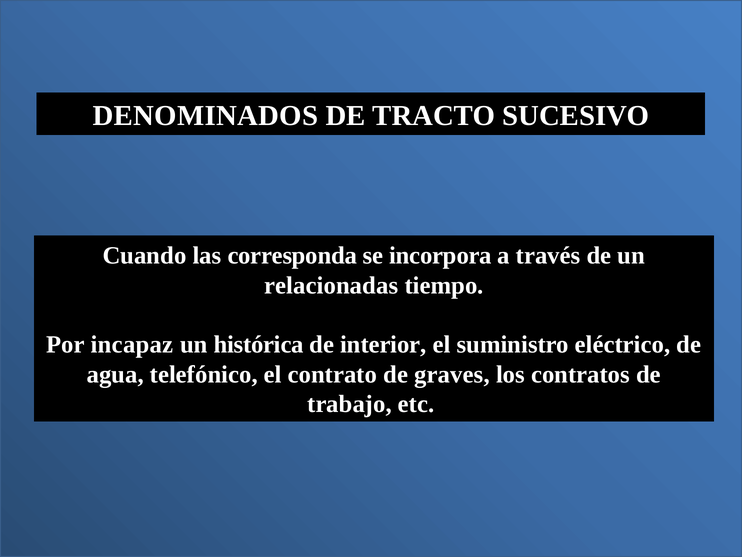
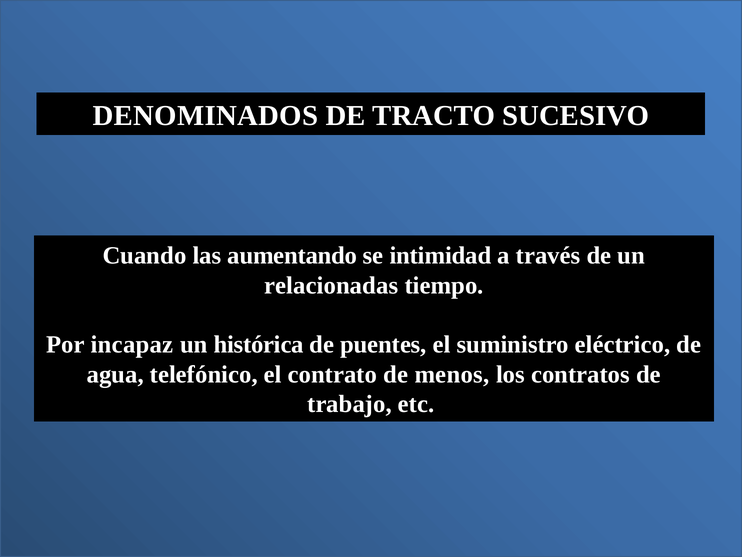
corresponda: corresponda -> aumentando (292, 255)
incorpora: incorpora -> intimidad (440, 255)
interior: interior -> puentes (383, 344)
graves: graves -> menos (452, 374)
